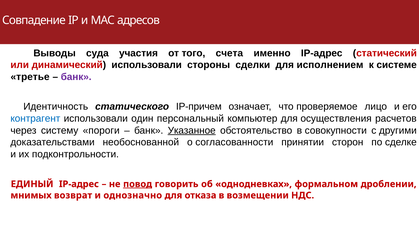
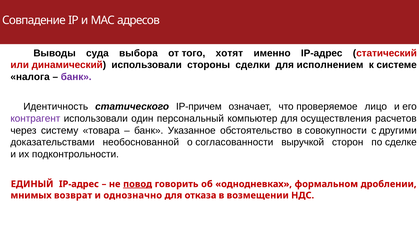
участия: участия -> выбора (138, 53)
счета: счета -> хотят (229, 53)
третье: третье -> налога (30, 77)
контрагент colour: blue -> purple (35, 118)
пороги: пороги -> товара (101, 130)
Указанное underline: present -> none (192, 130)
принятии: принятии -> выручкой (303, 142)
